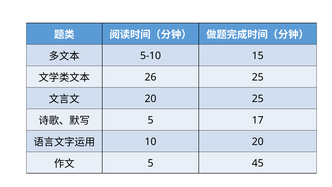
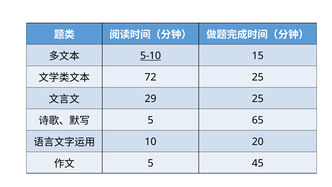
5-10 underline: none -> present (151, 56)
26: 26 -> 72 (151, 77)
20: 20 -> 29 (151, 99)
17: 17 -> 65 (258, 120)
